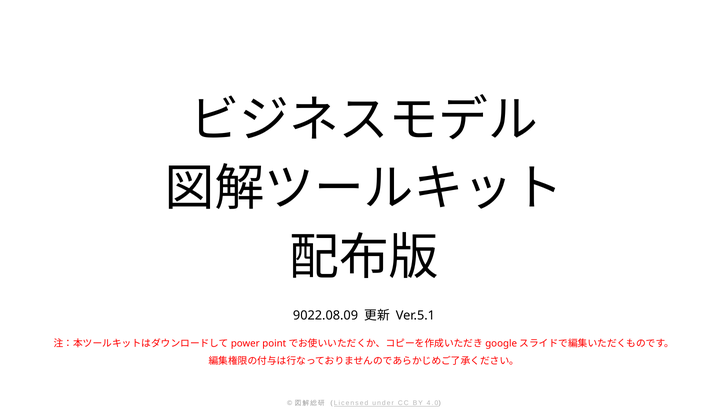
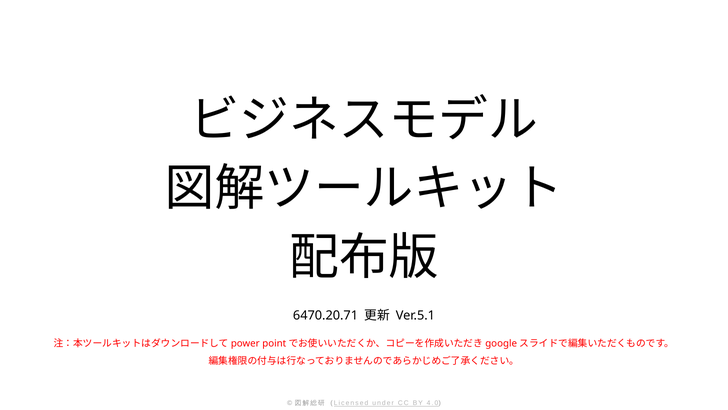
9022.08.09: 9022.08.09 -> 6470.20.71 (326, 315)
